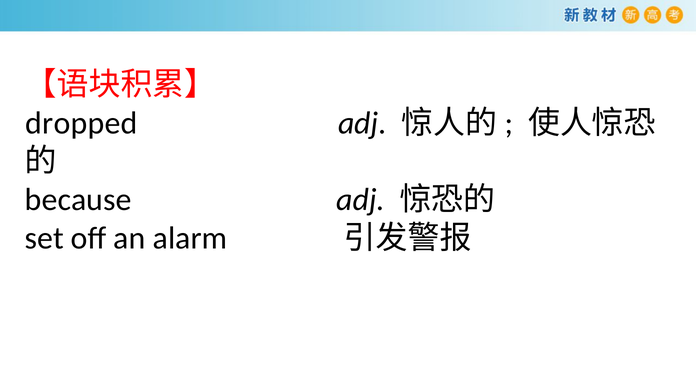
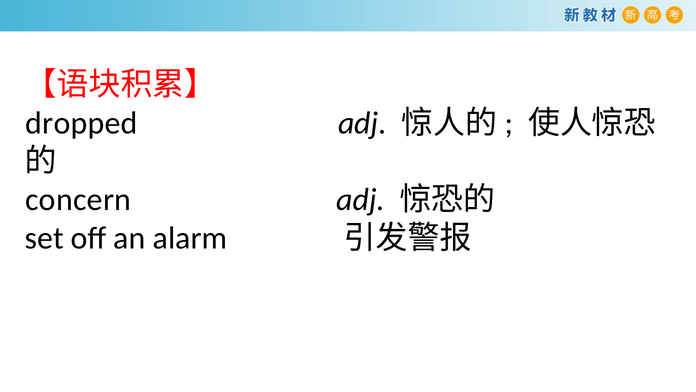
because: because -> concern (78, 199)
